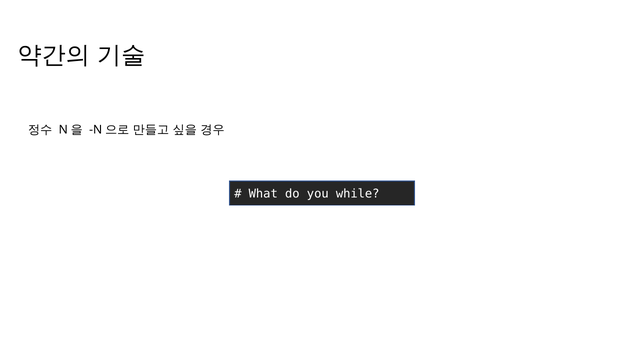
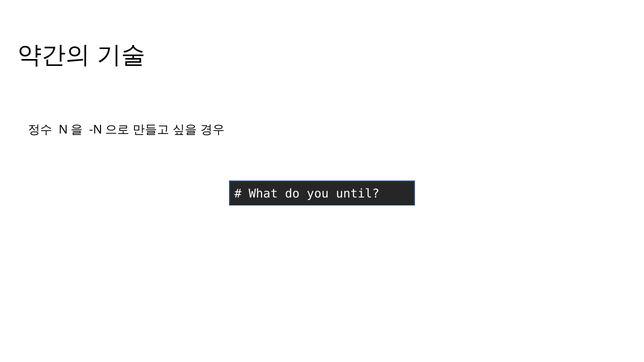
while: while -> until (358, 194)
